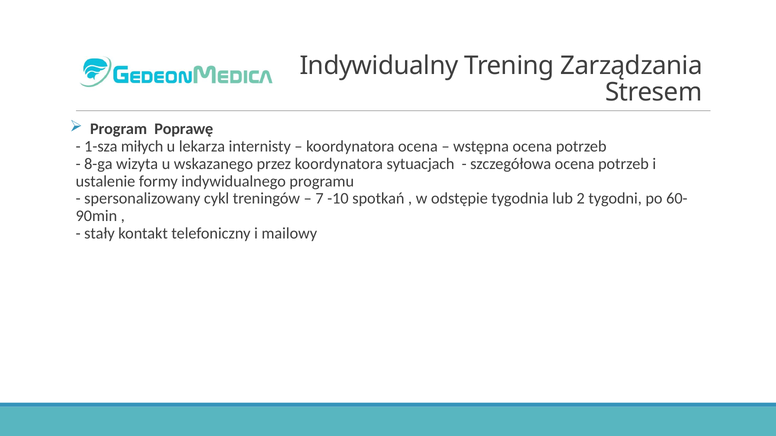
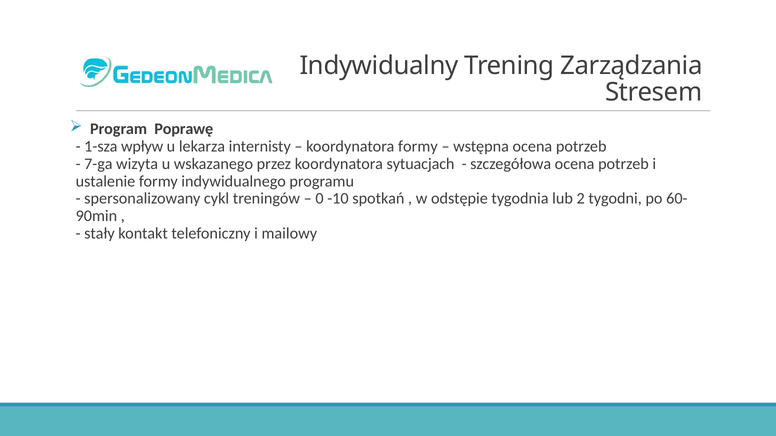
miłych: miłych -> wpływ (142, 146)
koordynatora ocena: ocena -> formy (418, 146)
8-ga: 8-ga -> 7-ga (98, 164)
7: 7 -> 0 (320, 199)
